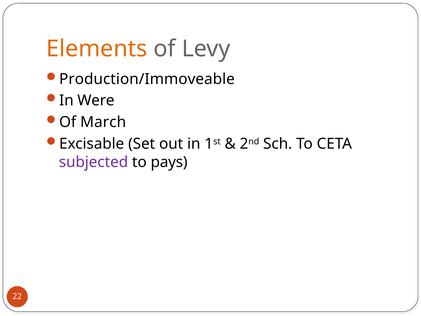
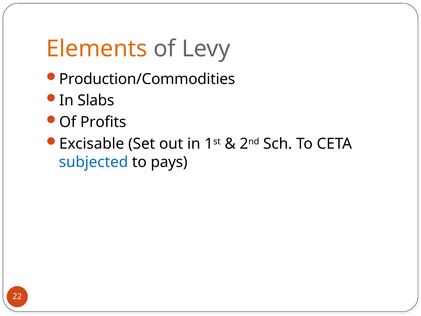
Production/Immoveable: Production/Immoveable -> Production/Commodities (147, 79)
Were: Were -> Slabs (96, 101)
March: March -> Profits (103, 122)
subjected colour: purple -> blue (93, 162)
